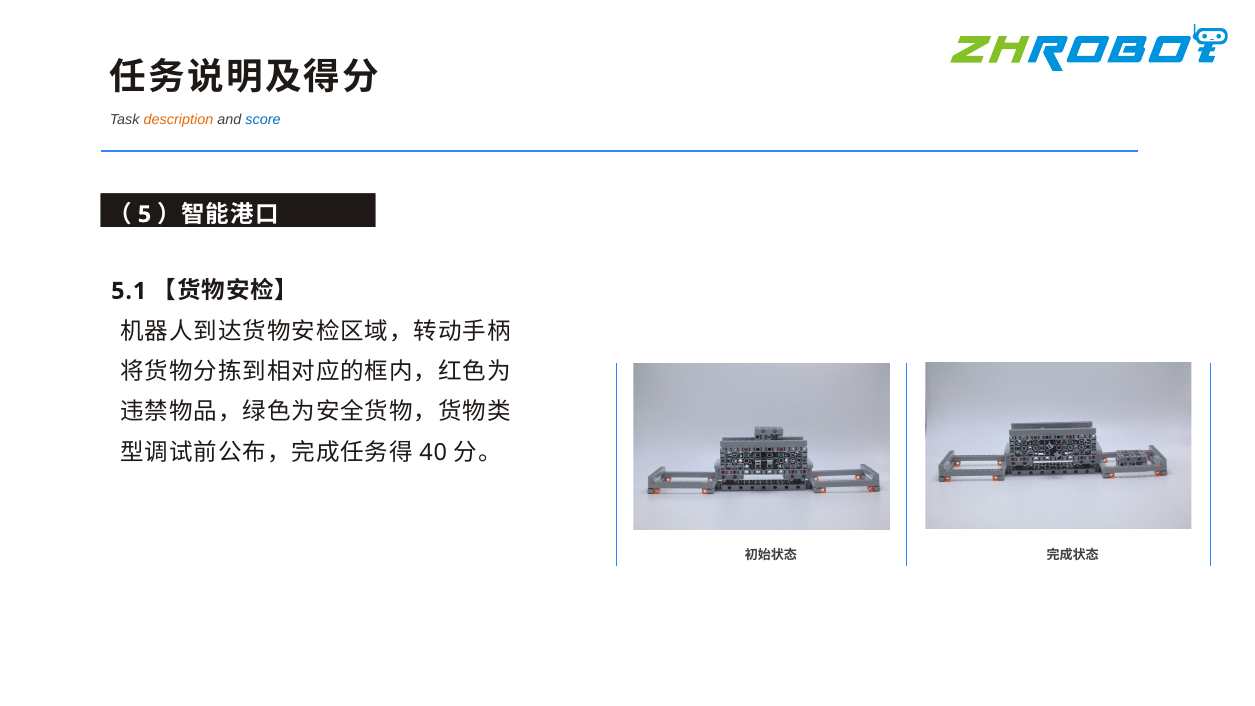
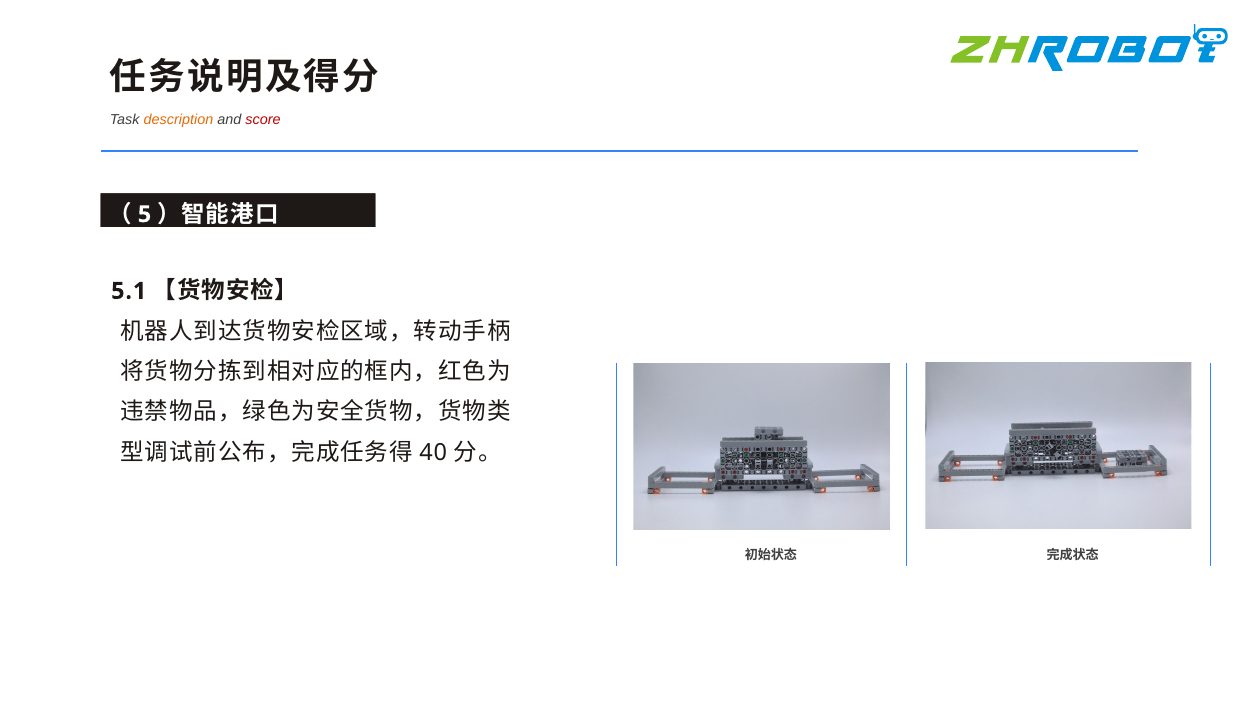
score colour: blue -> red (263, 120)
